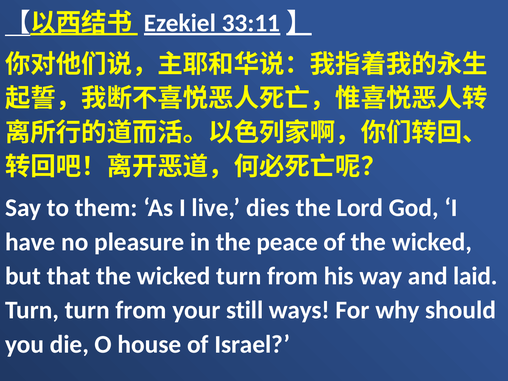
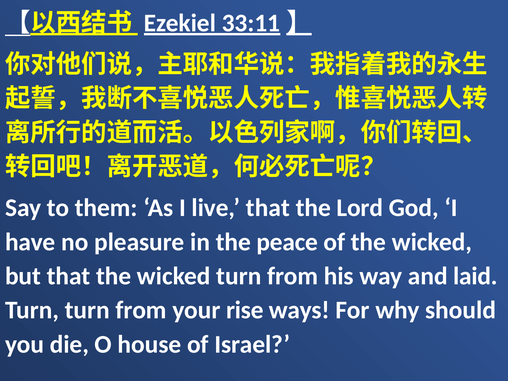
live dies: dies -> that (268, 208)
still: still -> rise (245, 310)
